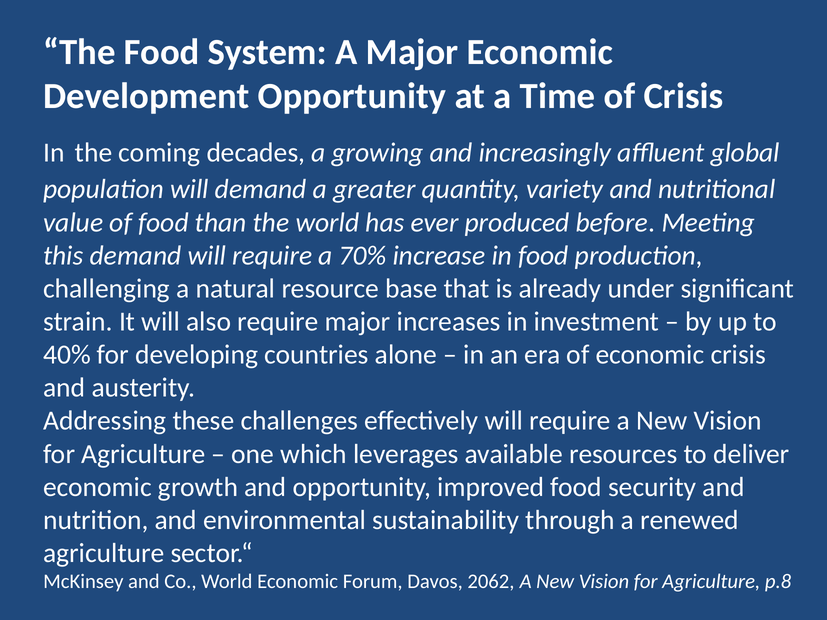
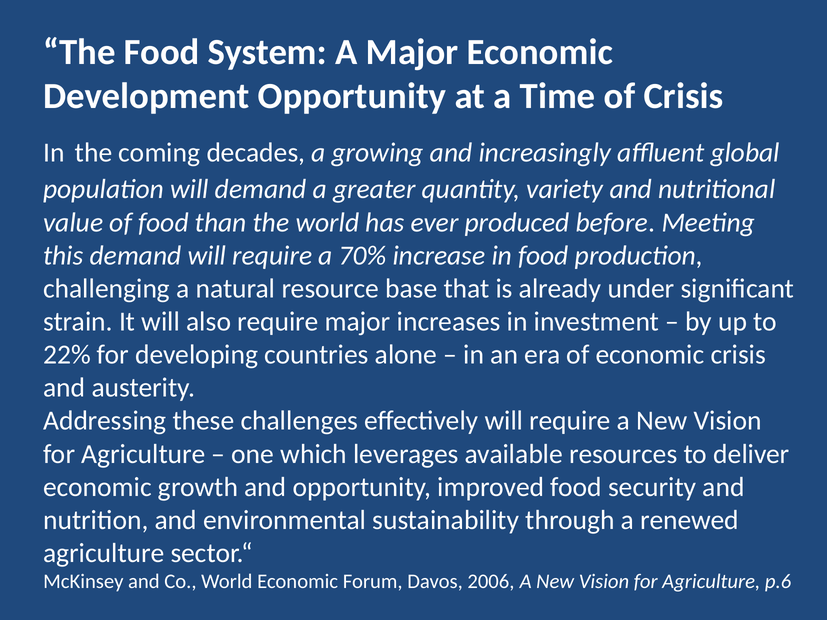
40%: 40% -> 22% (67, 355)
2062: 2062 -> 2006 (491, 582)
p.8: p.8 -> p.6 (778, 582)
